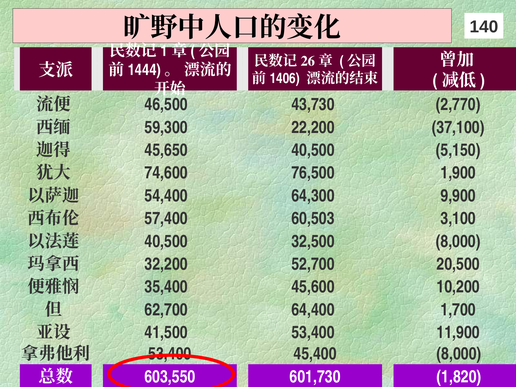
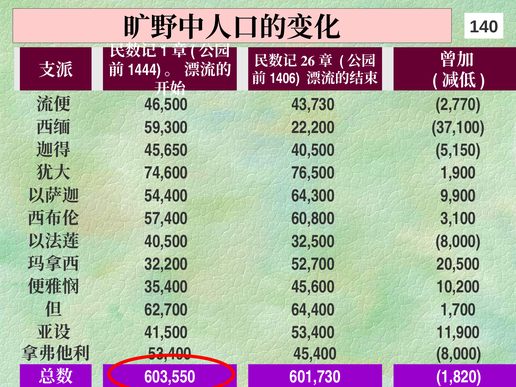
60,503: 60,503 -> 60,800 (313, 219)
